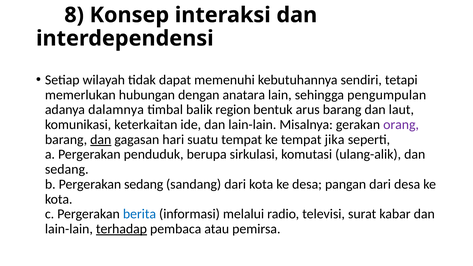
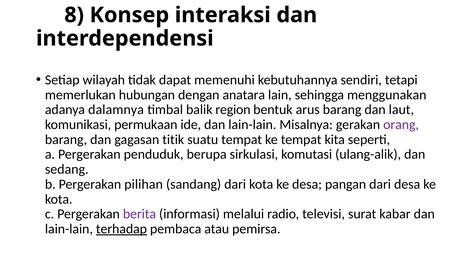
pengumpulan: pengumpulan -> menggunakan (387, 95)
keterkaitan: keterkaitan -> permukaan (146, 125)
dan underline: present -> none (101, 140)
hari: hari -> titik (173, 140)
jika: jika -> kita (335, 140)
Pergerakan sedang: sedang -> pilihan (144, 184)
berita colour: blue -> purple (139, 214)
